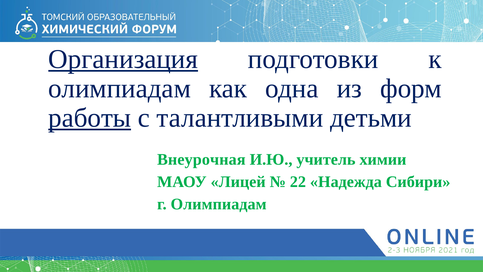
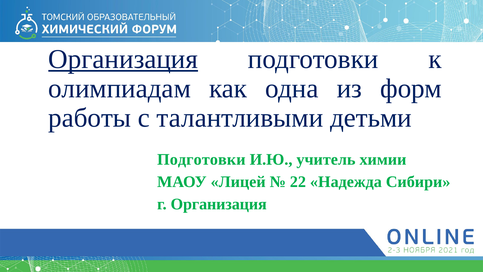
работы underline: present -> none (90, 118)
Внеурочная: Внеурочная -> Подготовки (201, 159)
г Олимпиадам: Олимпиадам -> Организация (219, 204)
